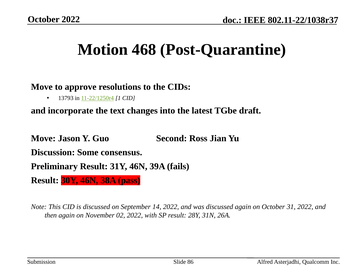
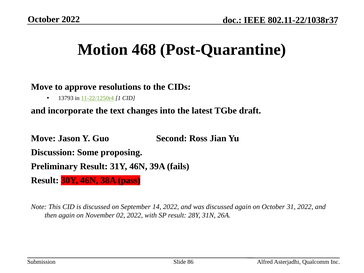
consensus: consensus -> proposing (121, 152)
